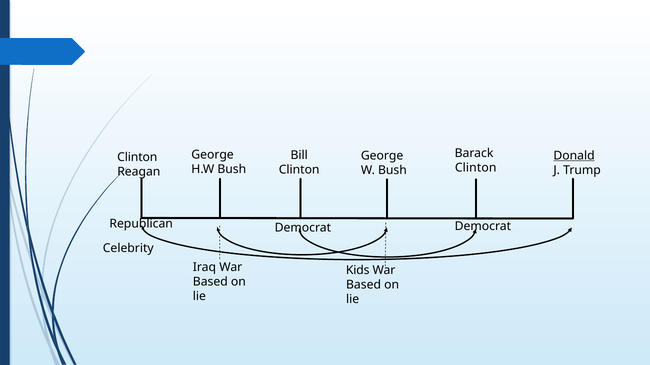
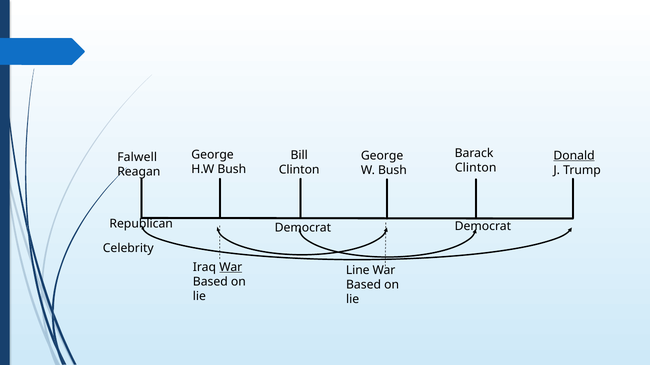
Clinton: Clinton -> Falwell (137, 157)
War underline: none -> present (231, 267)
Kids: Kids -> Line (358, 271)
